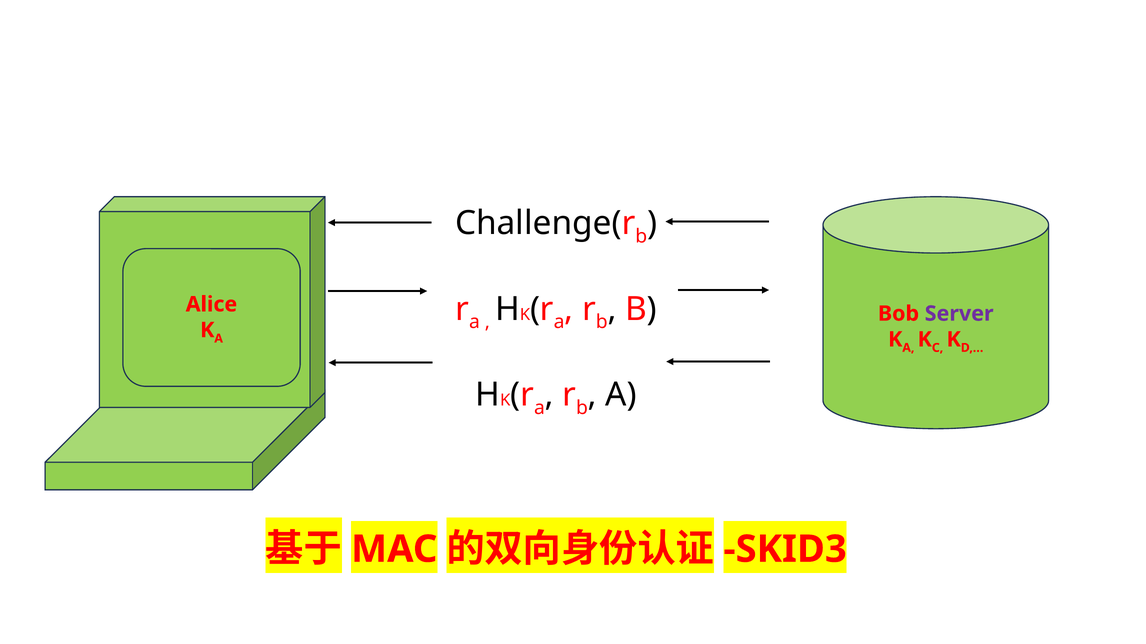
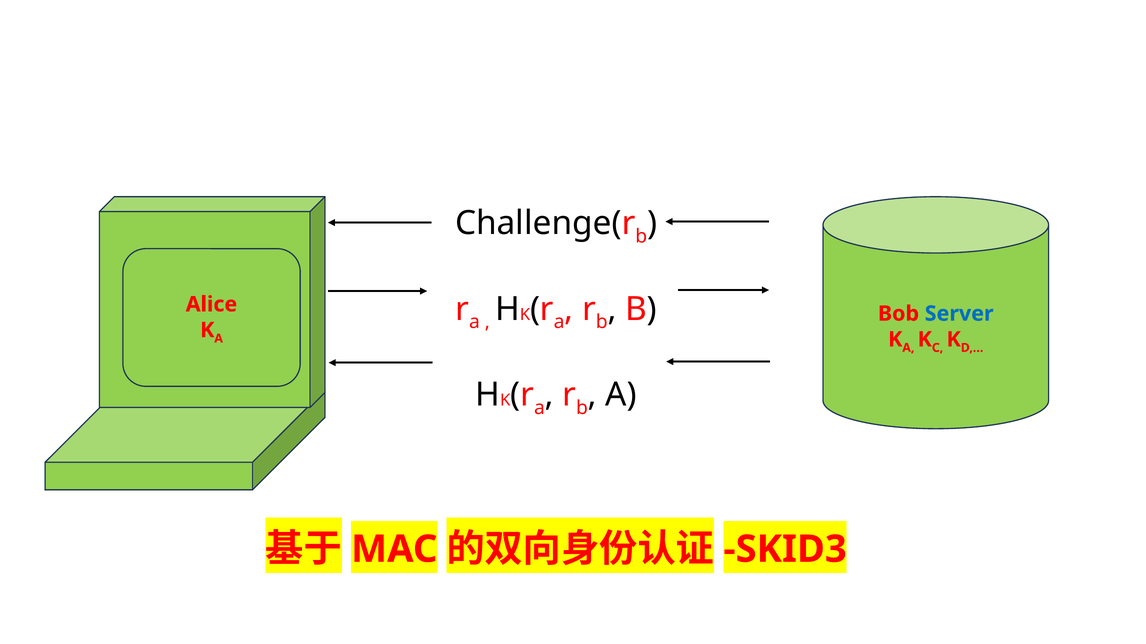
Server colour: purple -> blue (959, 314)
